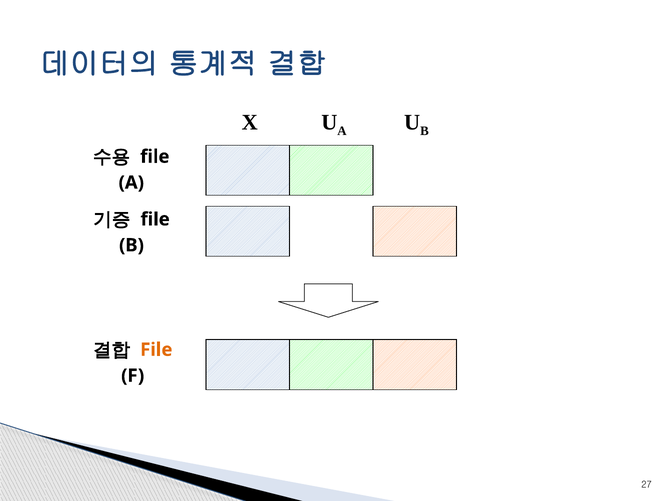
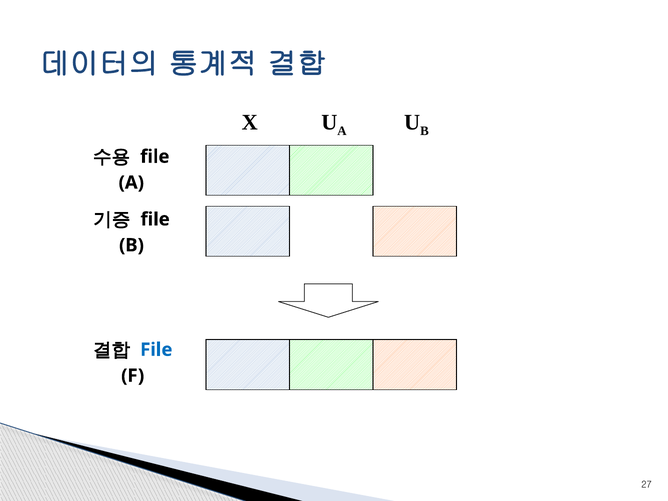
File colour: orange -> blue (156, 350)
